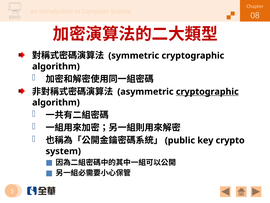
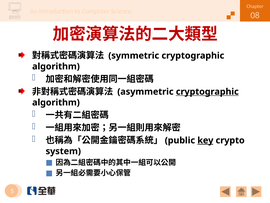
key underline: none -> present (205, 140)
